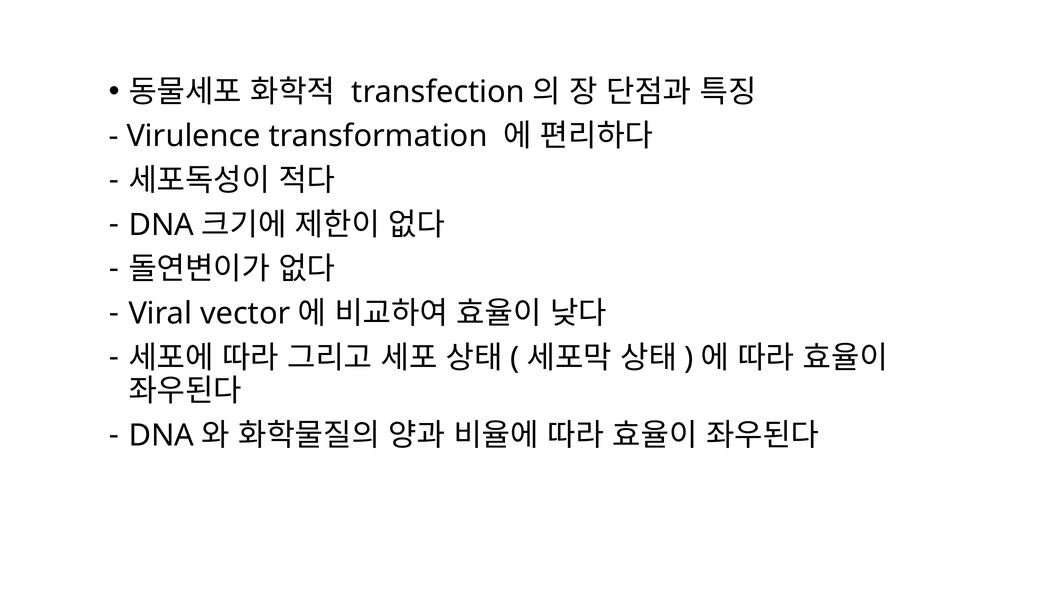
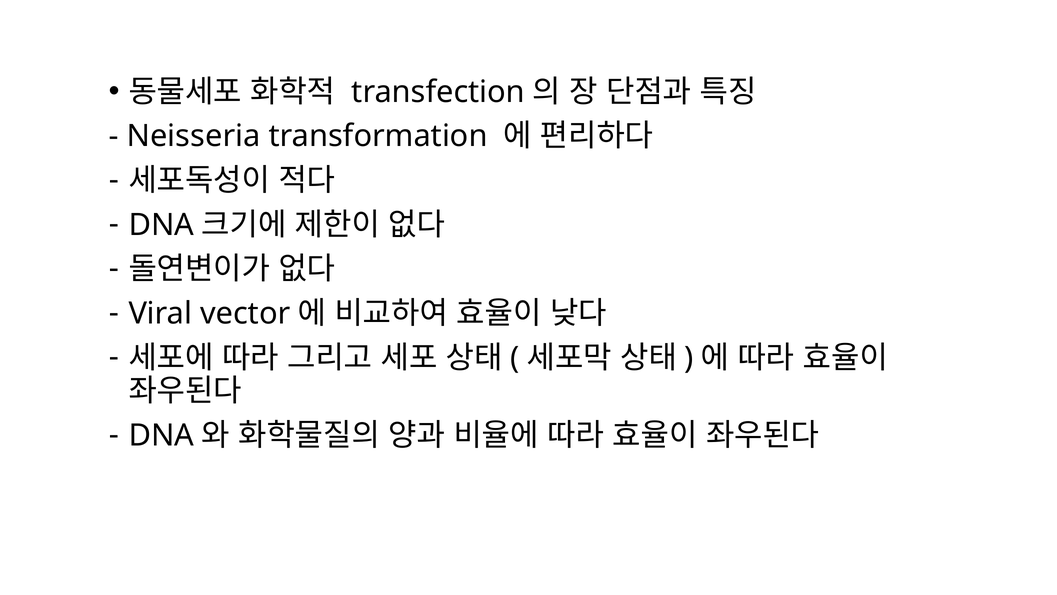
Virulence: Virulence -> Neisseria (194, 136)
